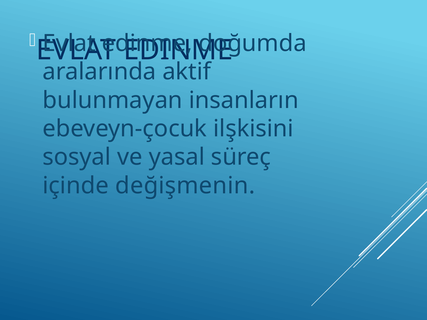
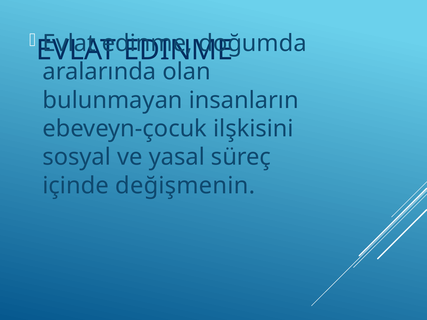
aktif: aktif -> olan (187, 72)
